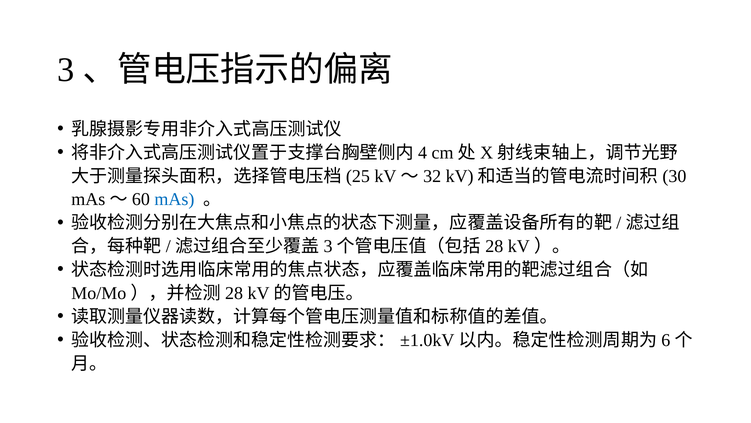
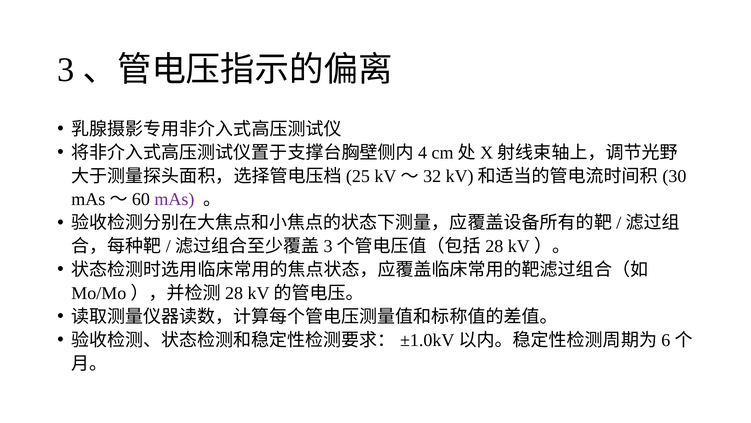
mAs colour: blue -> purple (174, 199)
